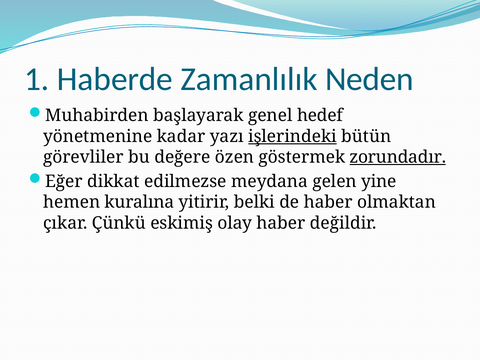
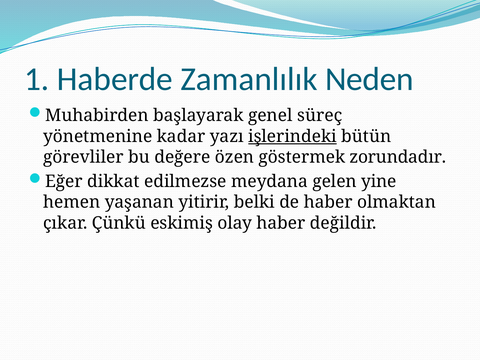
hedef: hedef -> süreç (320, 116)
zorundadır underline: present -> none (398, 157)
kuralına: kuralına -> yaşanan (139, 202)
